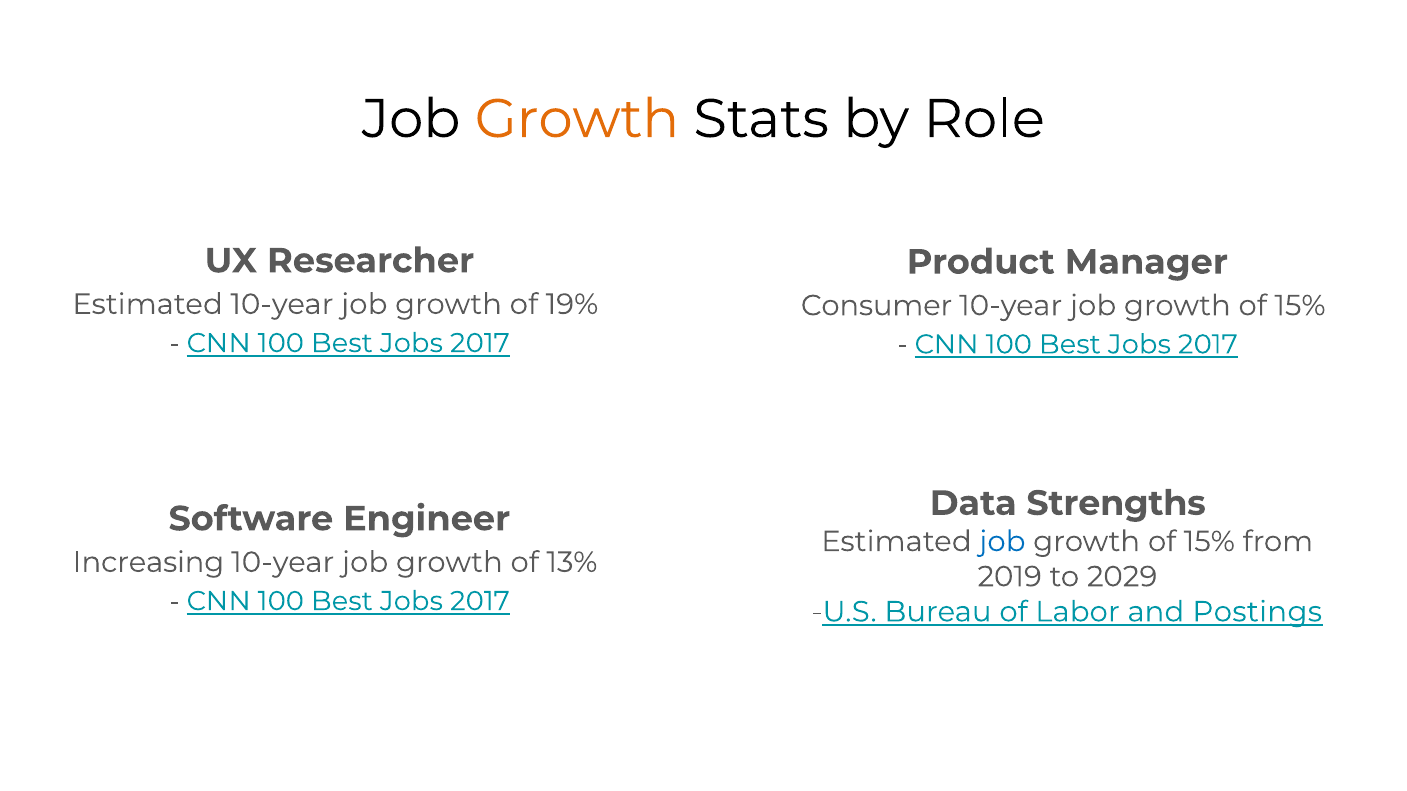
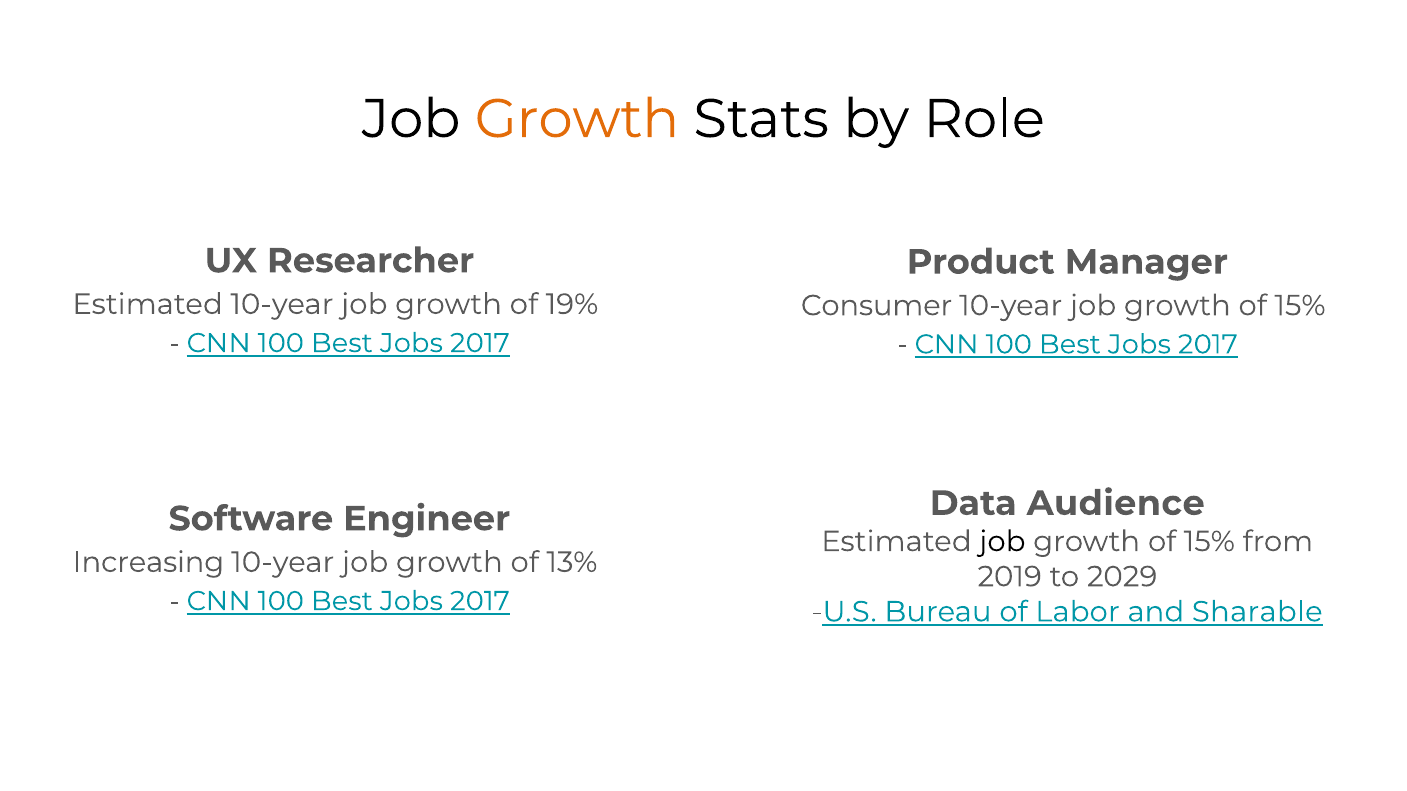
Strengths: Strengths -> Audience (1116, 504)
job colour: blue -> black (1002, 542)
Postings: Postings -> Sharable (1257, 612)
